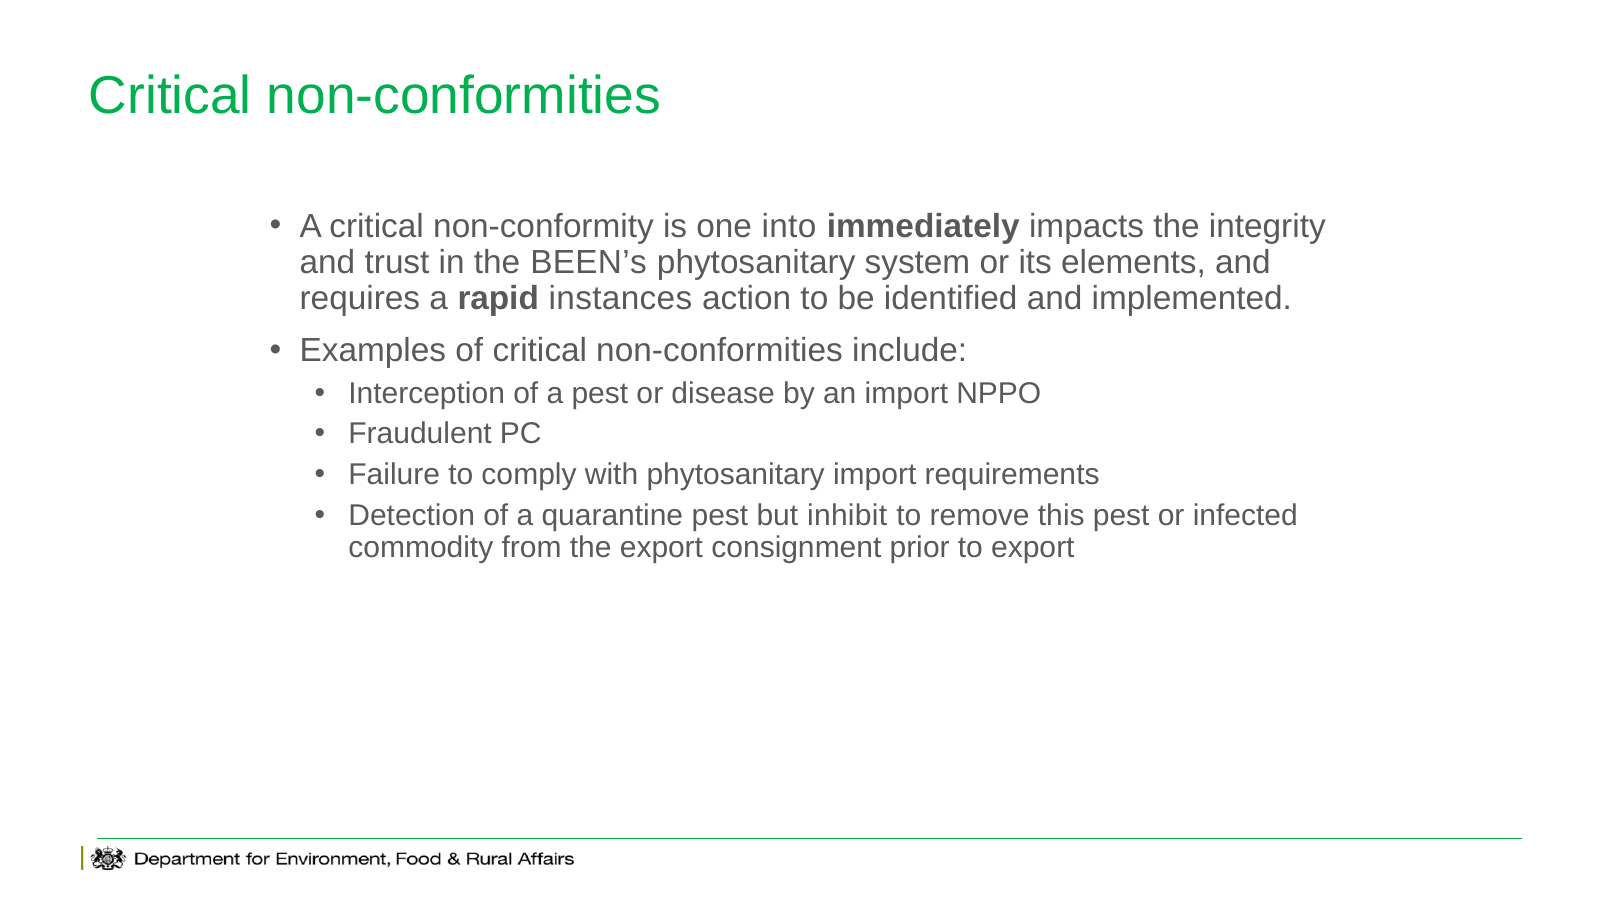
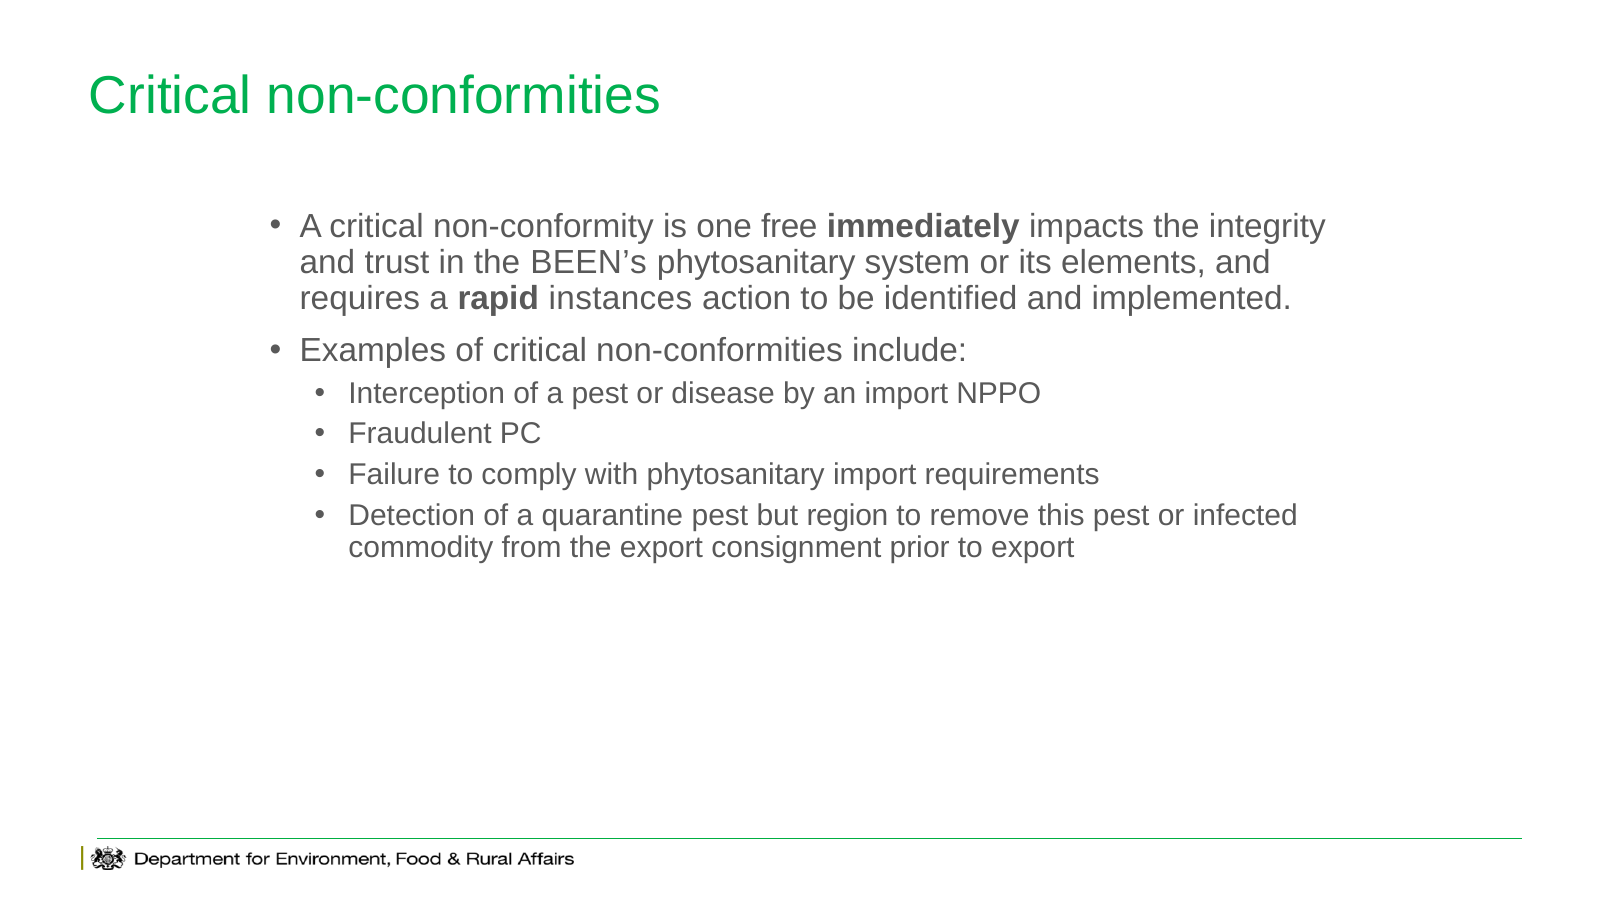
into: into -> free (789, 226)
inhibit: inhibit -> region (847, 515)
